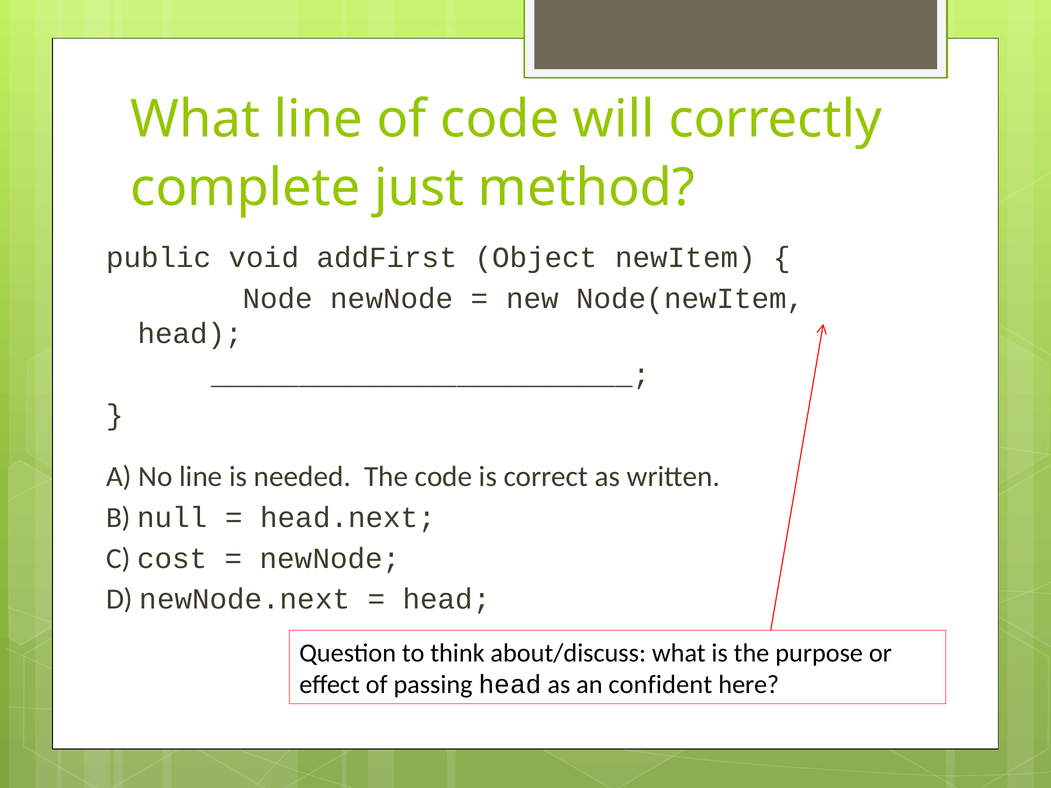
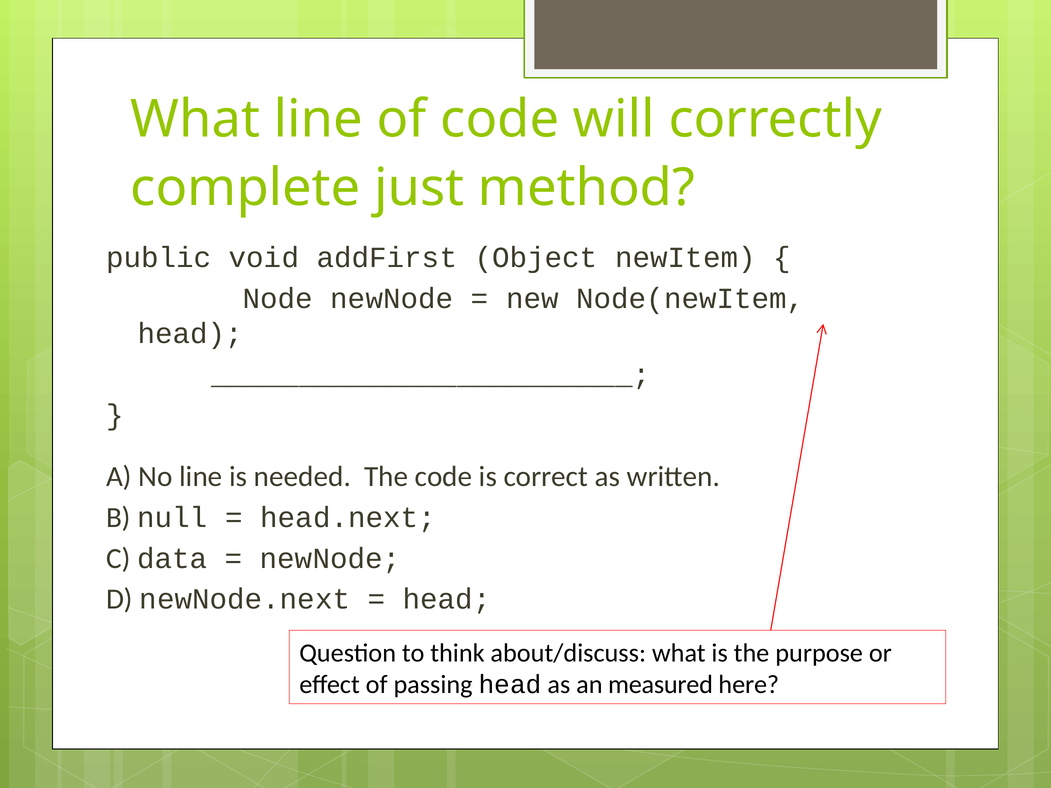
cost: cost -> data (172, 559)
confident: confident -> measured (661, 685)
